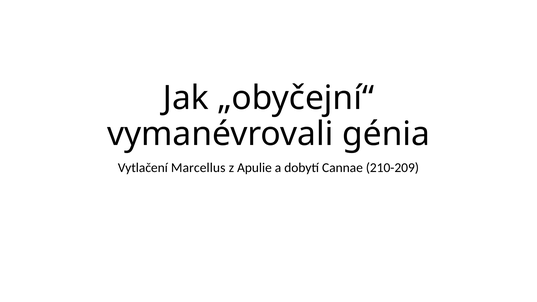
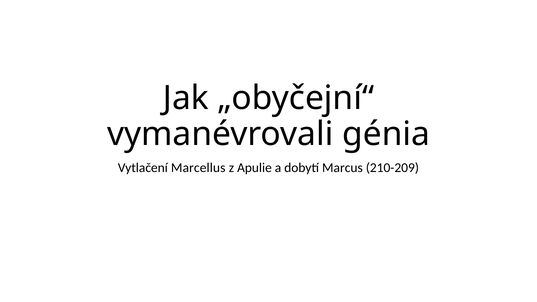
Cannae: Cannae -> Marcus (342, 168)
